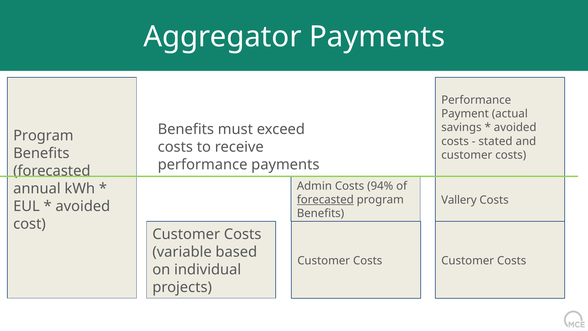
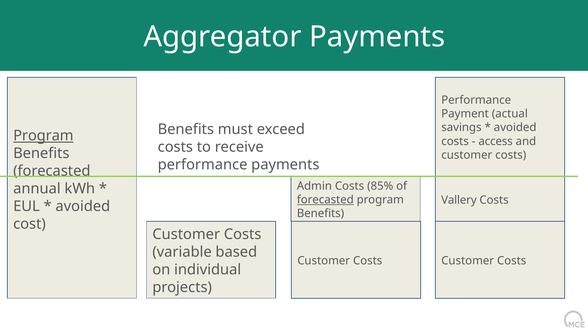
Program underline: none -> present (43, 136)
stated: stated -> access (496, 141)
94%: 94% -> 85% (380, 186)
